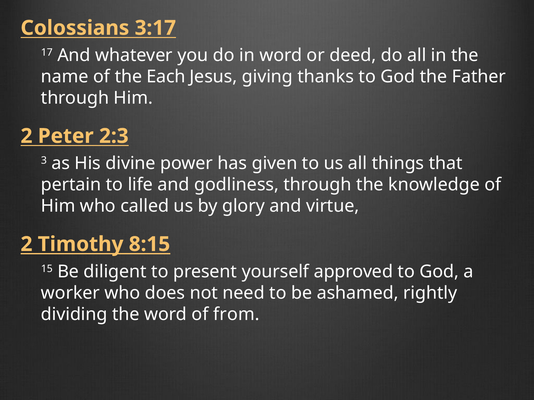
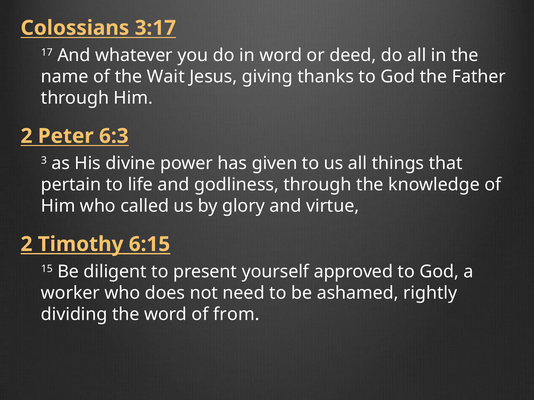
Each: Each -> Wait (166, 77)
2:3: 2:3 -> 6:3 (114, 136)
8:15: 8:15 -> 6:15 (149, 244)
